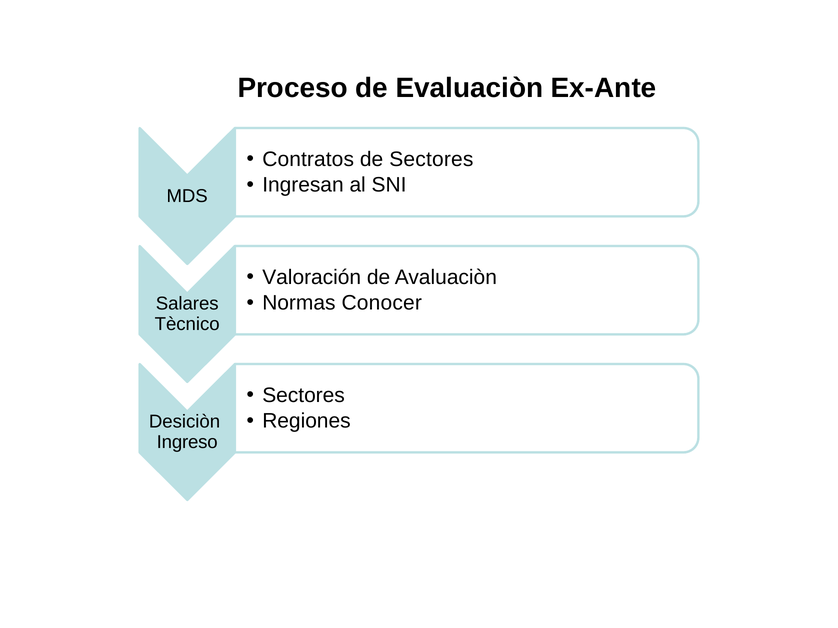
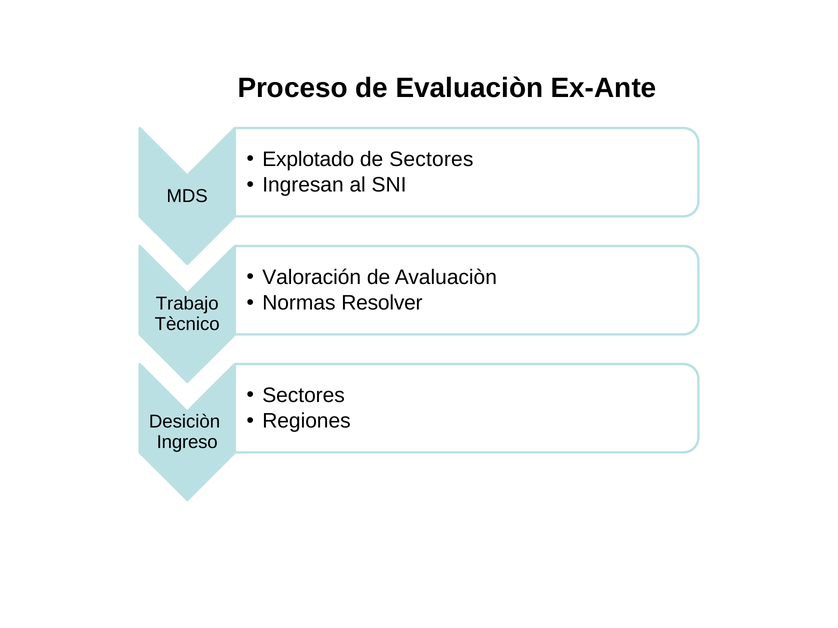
Contratos: Contratos -> Explotado (308, 159)
Conocer: Conocer -> Resolver (382, 303)
Salares: Salares -> Trabajo (187, 304)
